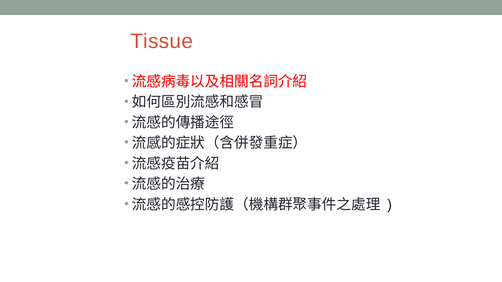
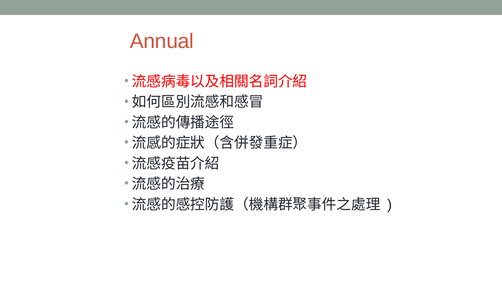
Tissue: Tissue -> Annual (162, 41)
